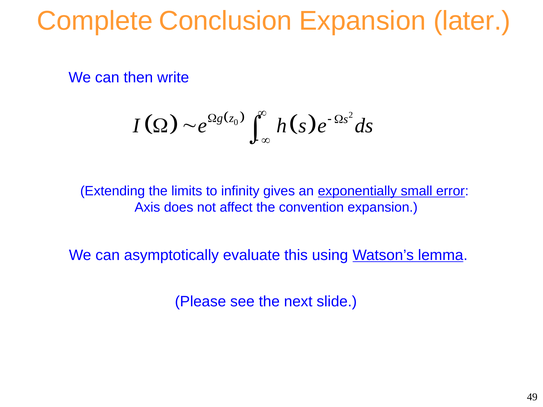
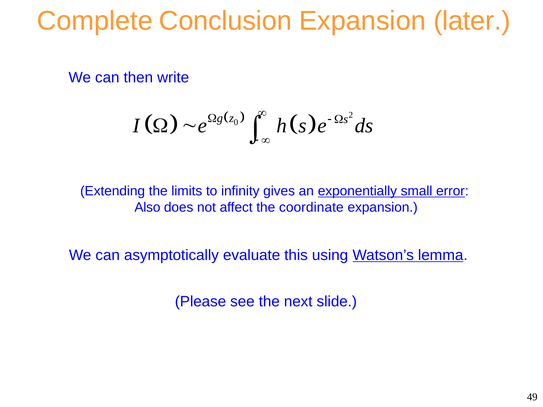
Axis: Axis -> Also (147, 207)
convention: convention -> coordinate (311, 207)
